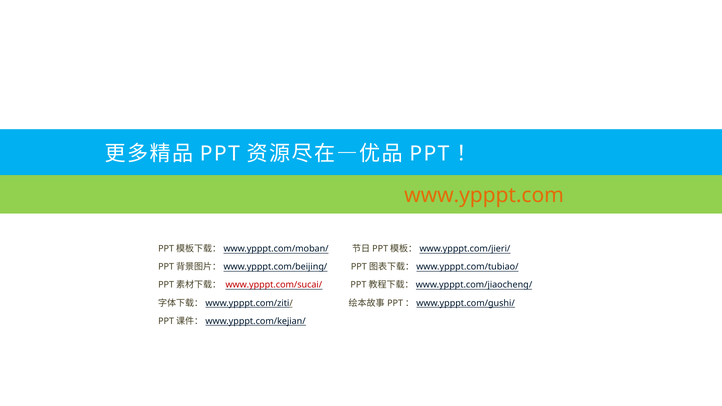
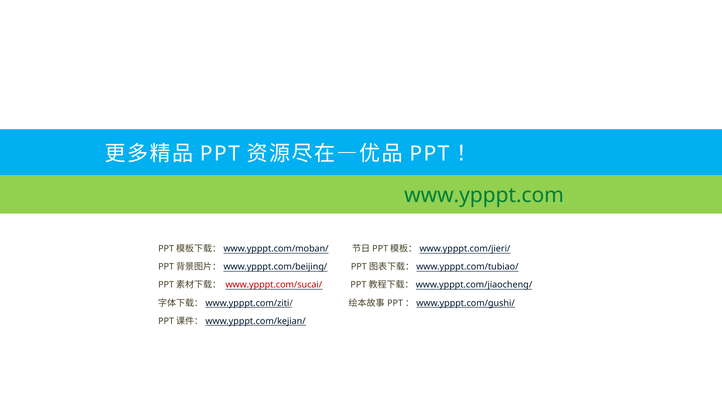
www.ypppt.com colour: orange -> green (484, 196)
